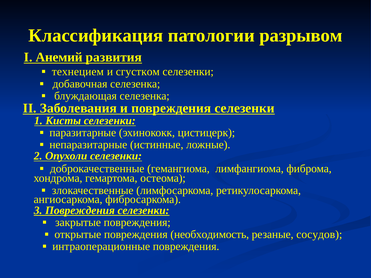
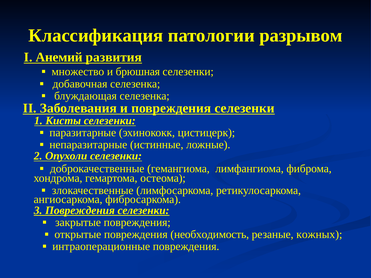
технецием: технецием -> множество (78, 72)
сгустком: сгустком -> брюшная (138, 72)
сосудов: сосудов -> кожных (319, 235)
